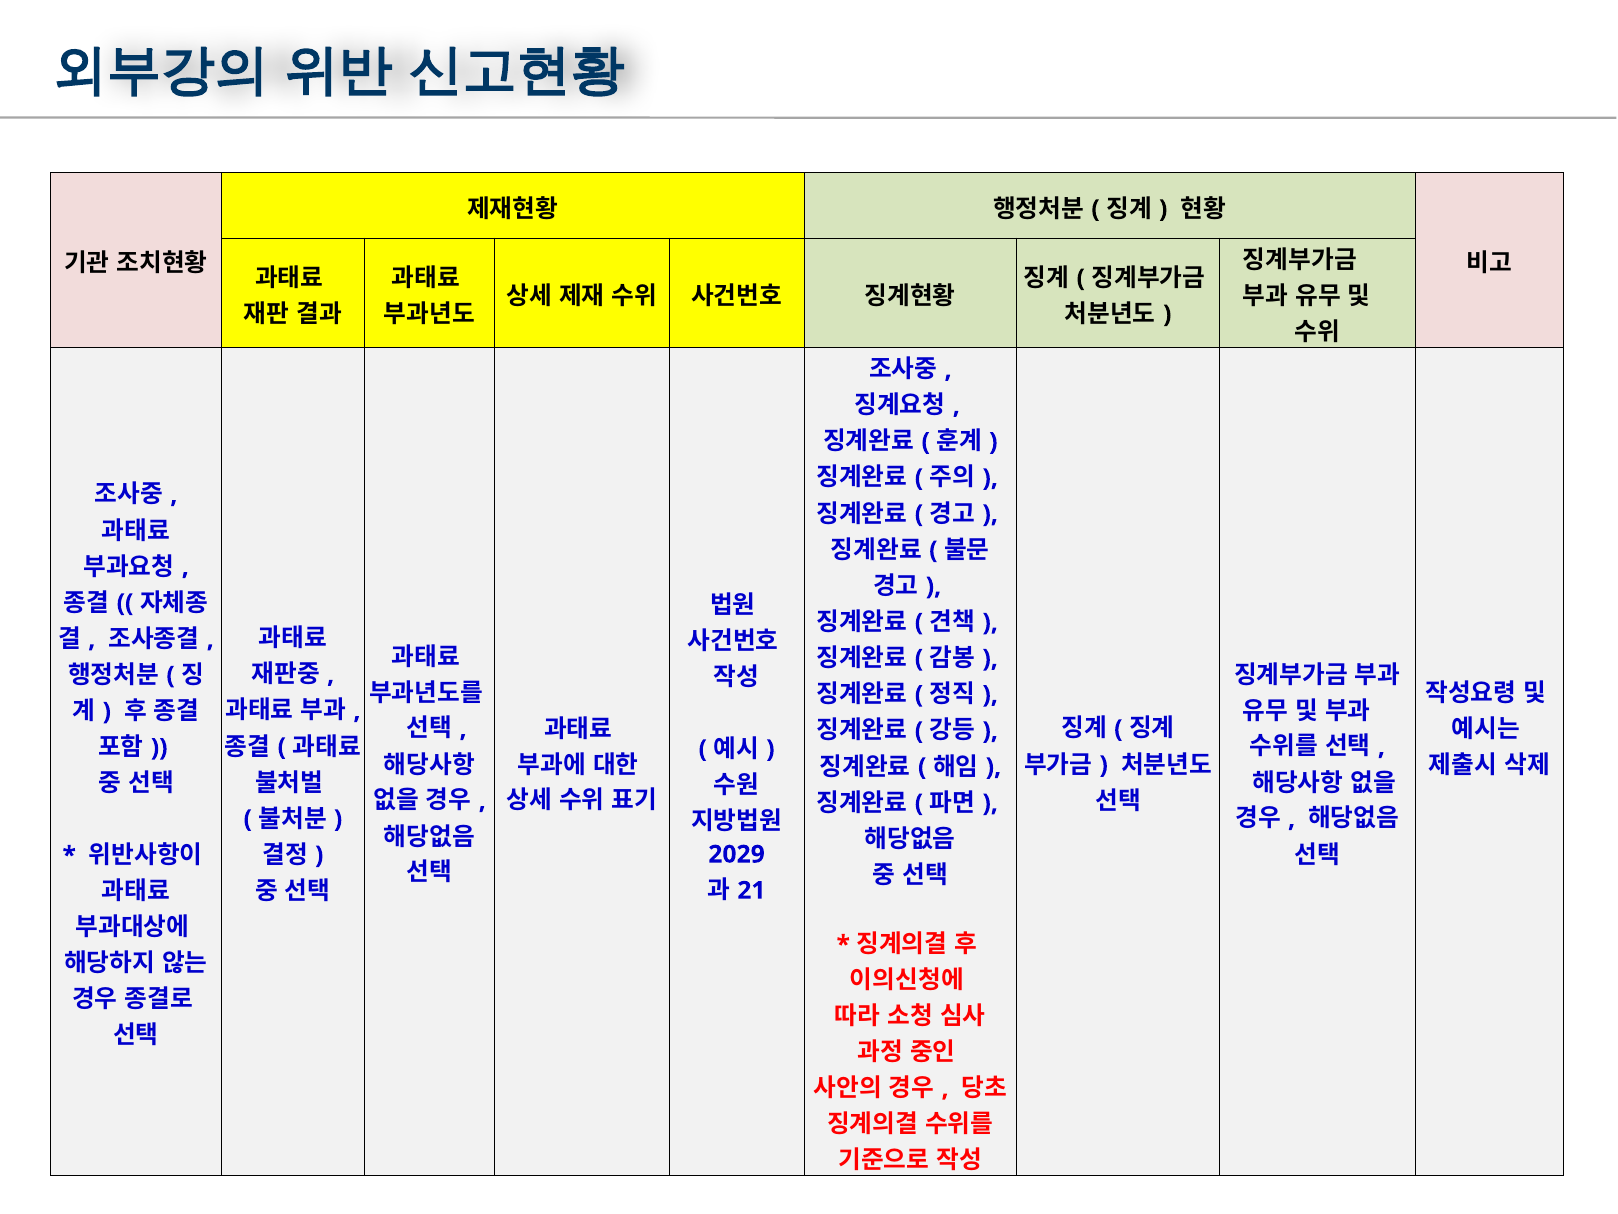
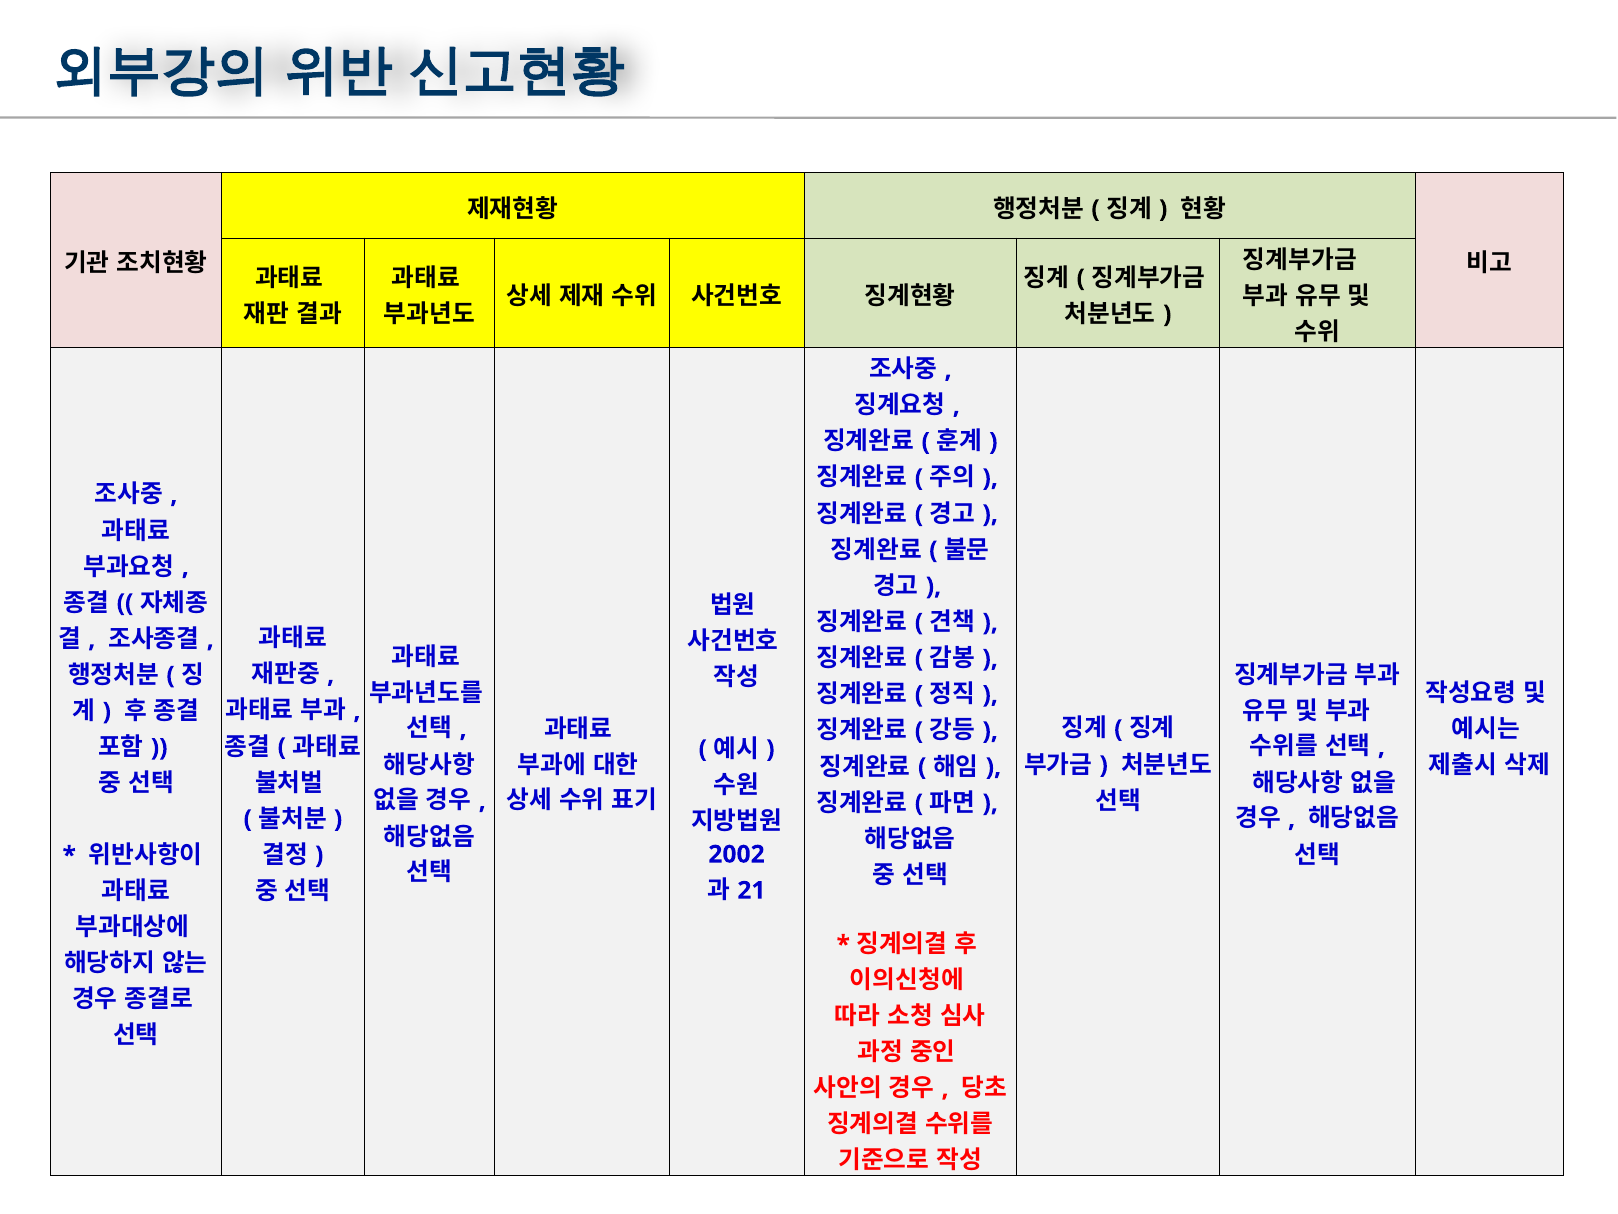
2029: 2029 -> 2002 (737, 854)
